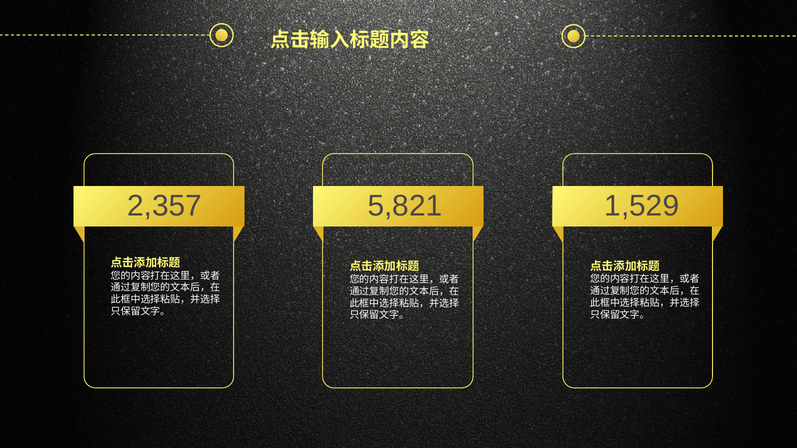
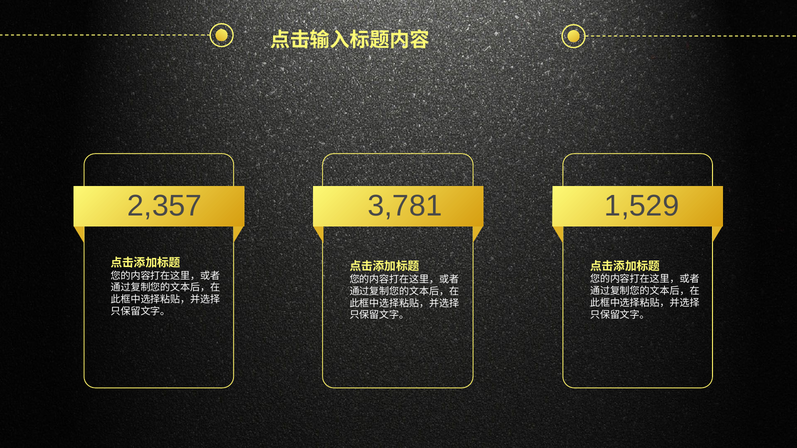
5,821: 5,821 -> 3,781 (405, 206)
